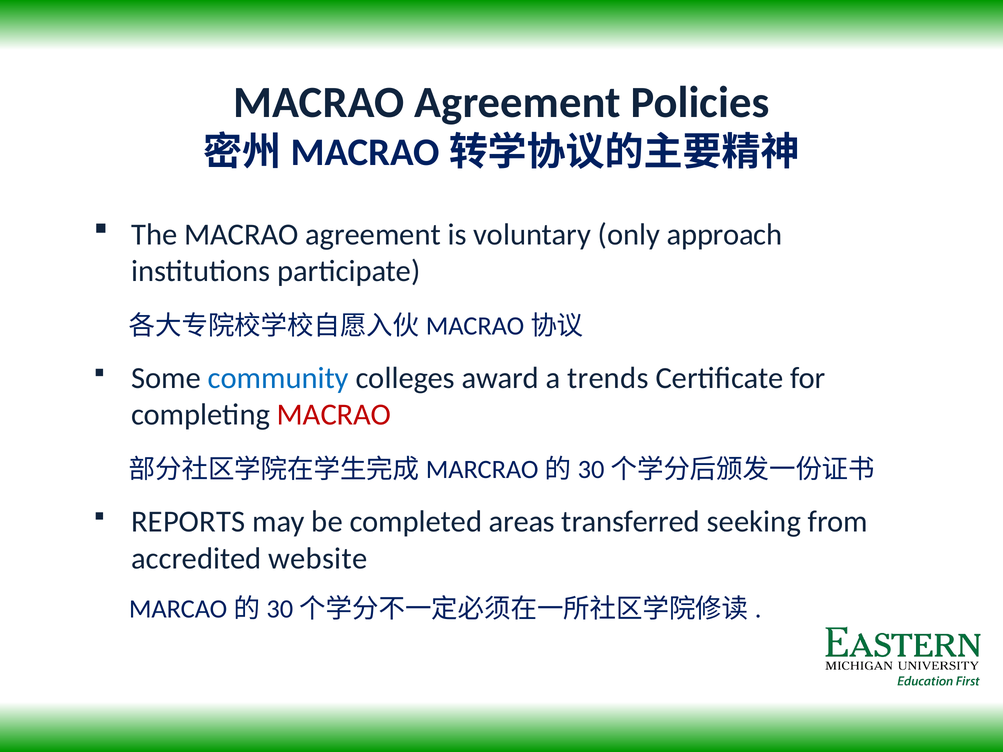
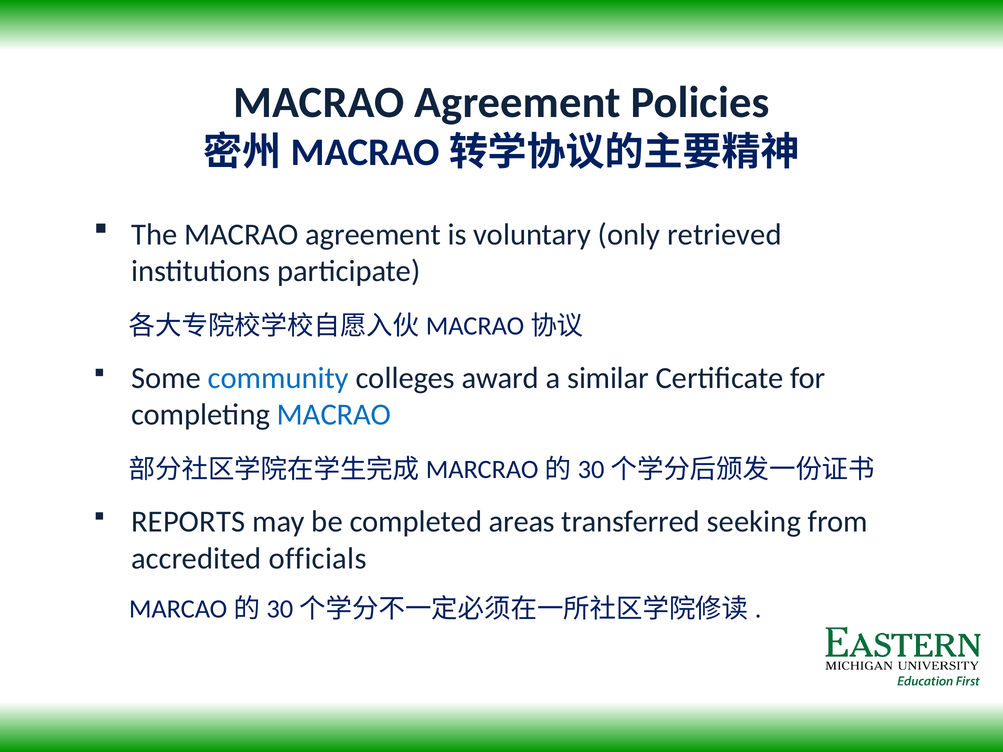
approach: approach -> retrieved (724, 235)
trends: trends -> similar (608, 378)
MACRAO colour: red -> blue (334, 415)
website: website -> officials (318, 559)
